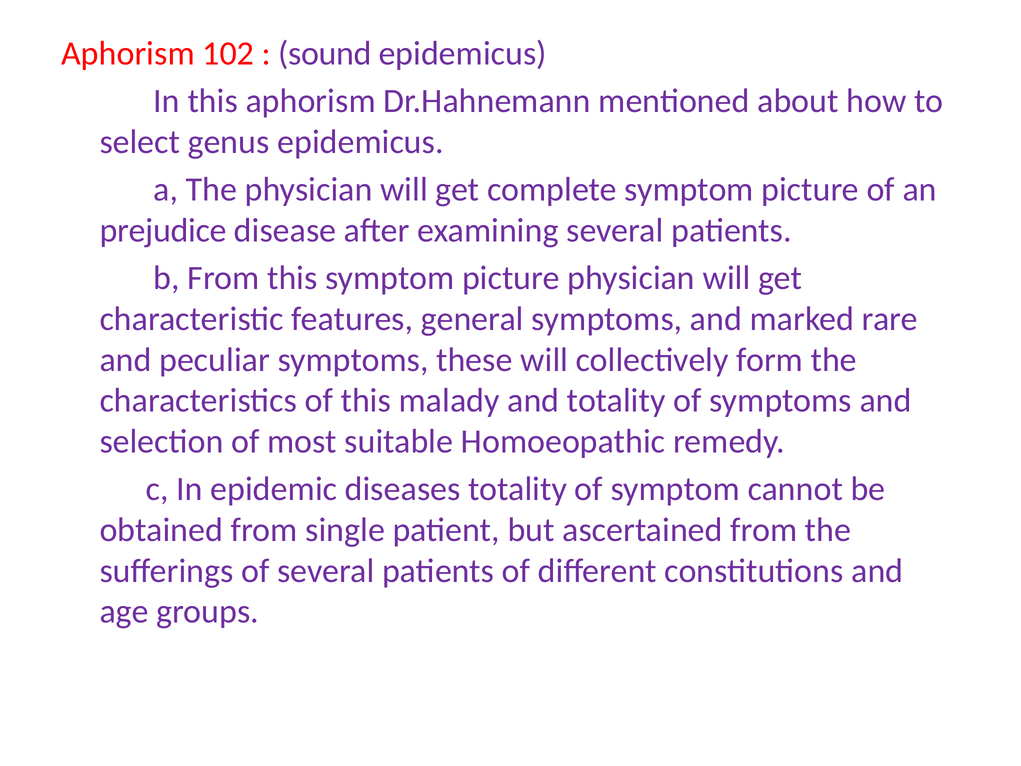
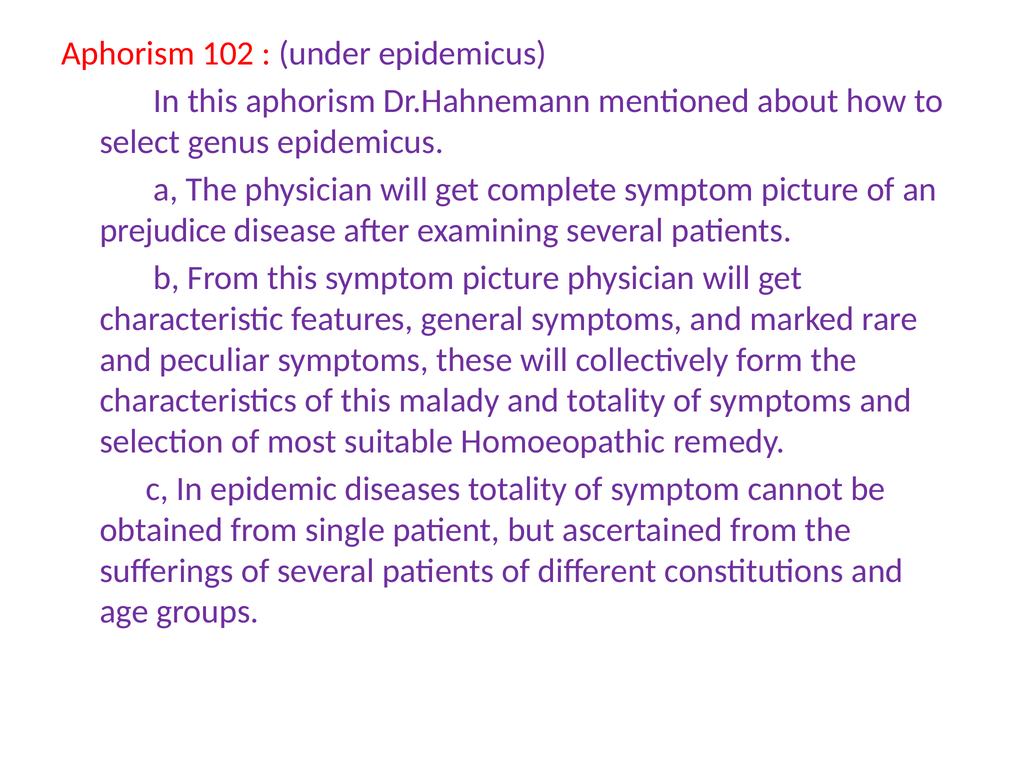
sound: sound -> under (325, 53)
